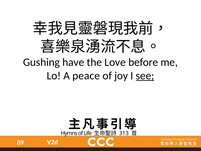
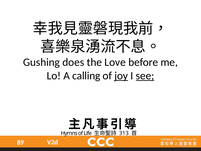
have: have -> does (73, 62)
peace: peace -> calling (86, 76)
joy underline: none -> present (121, 76)
